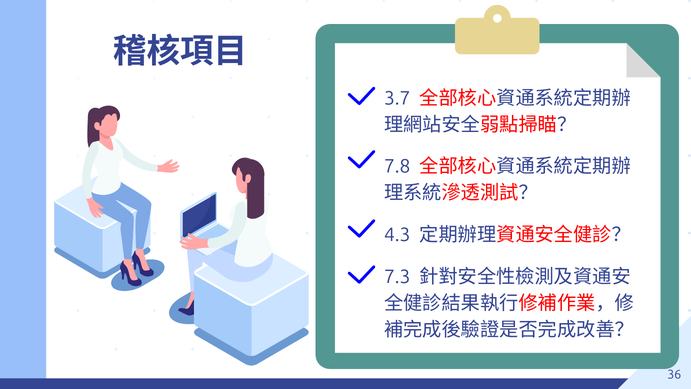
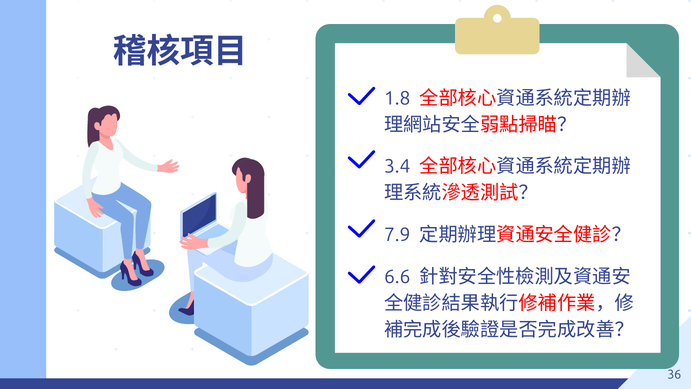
3.7: 3.7 -> 1.8 (397, 98)
7.8: 7.8 -> 3.4 (397, 166)
4.3: 4.3 -> 7.9 (397, 235)
7.3: 7.3 -> 6.6 (397, 277)
